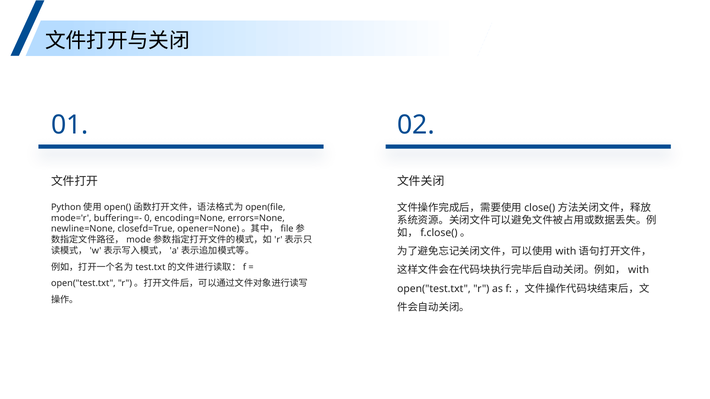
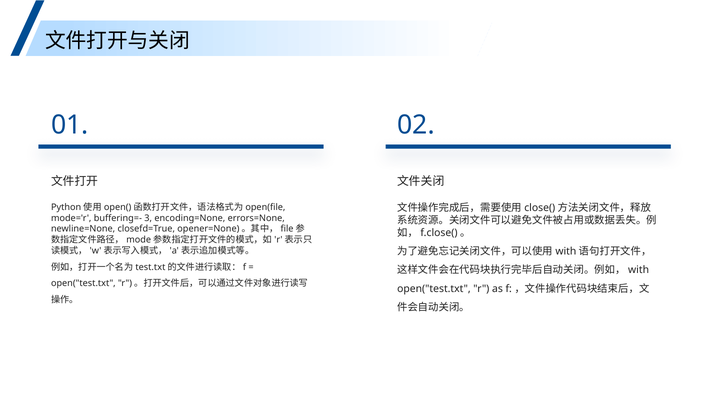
0: 0 -> 3 (148, 218)
